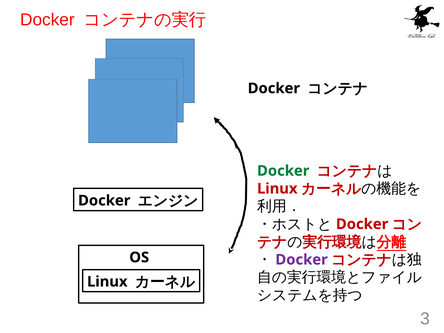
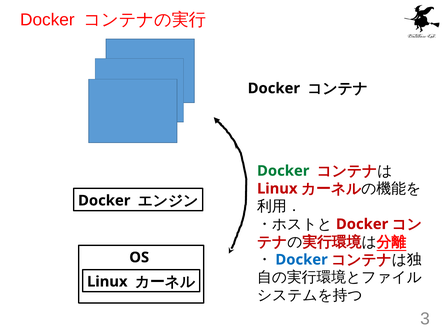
Docker colour: purple -> blue (302, 260)
